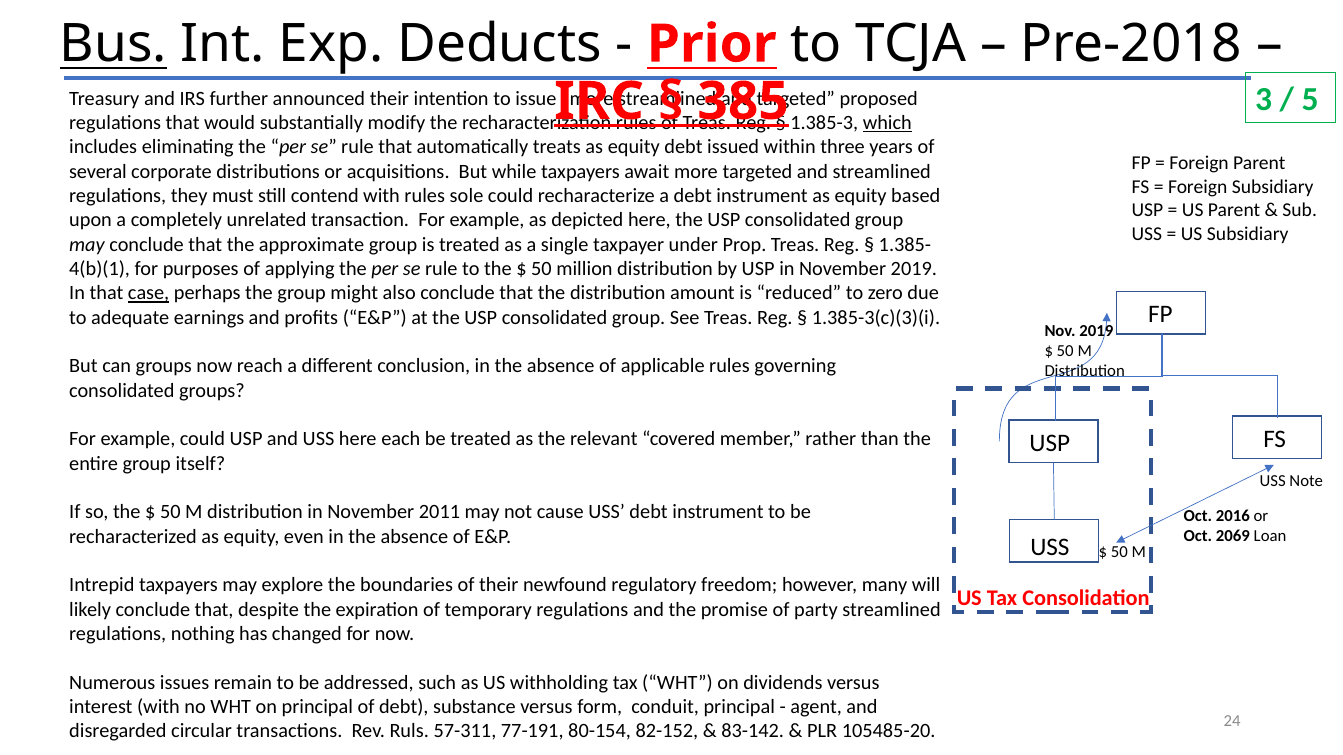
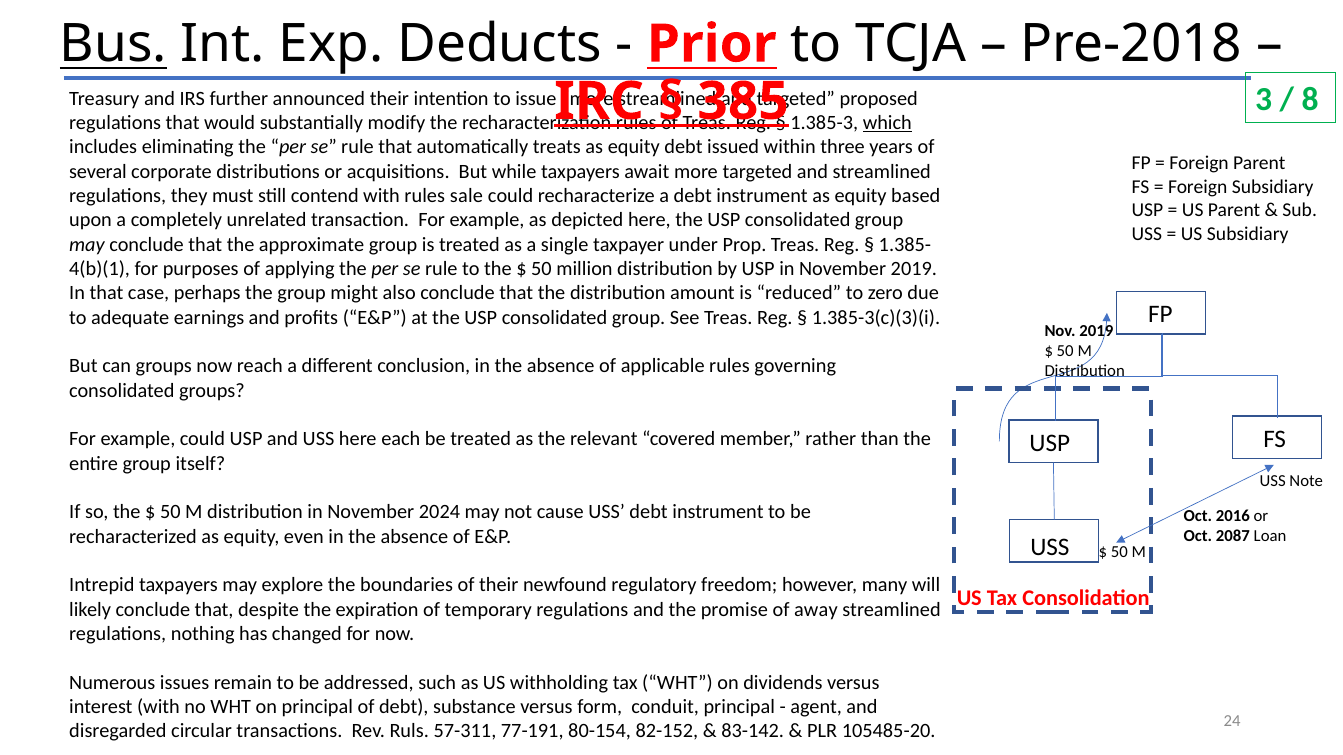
5: 5 -> 8 (1310, 100)
sole: sole -> sale (466, 196)
case underline: present -> none (149, 293)
2011: 2011 -> 2024 (440, 513)
2069: 2069 -> 2087 (1233, 536)
party: party -> away (816, 610)
